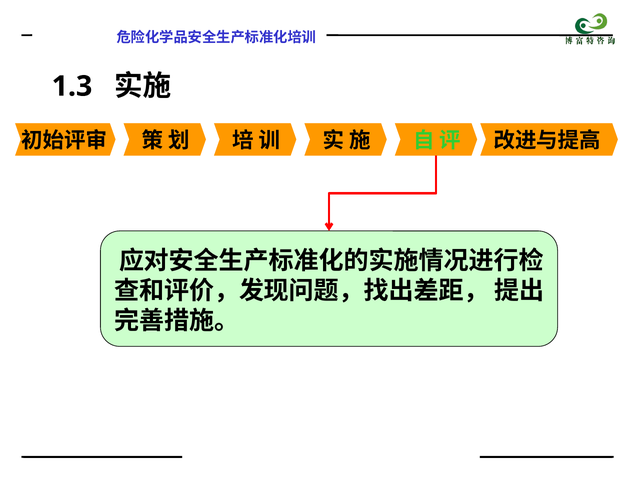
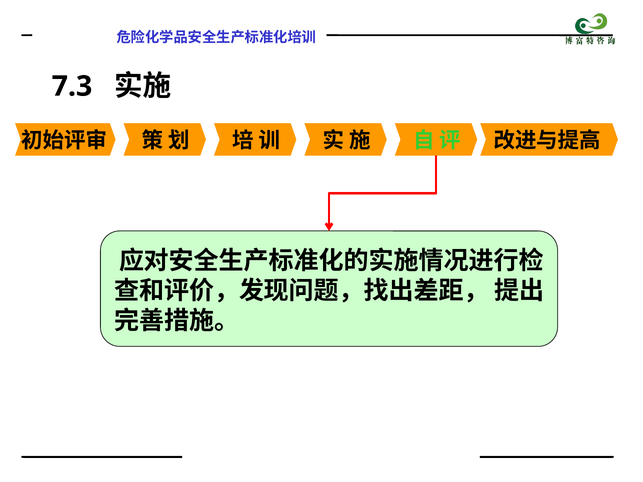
1.3: 1.3 -> 7.3 (72, 86)
